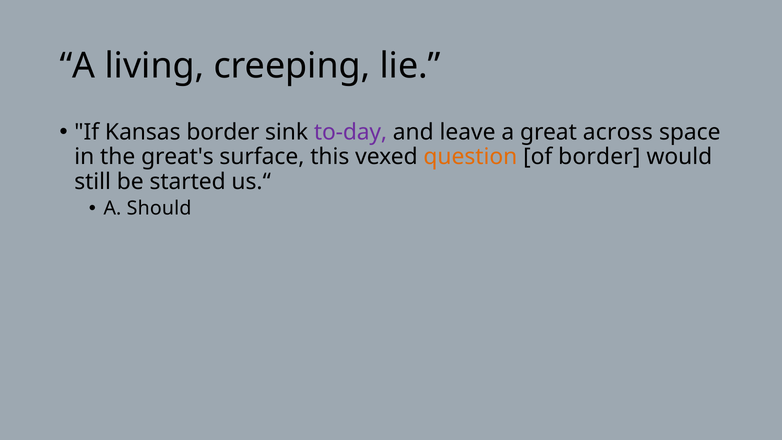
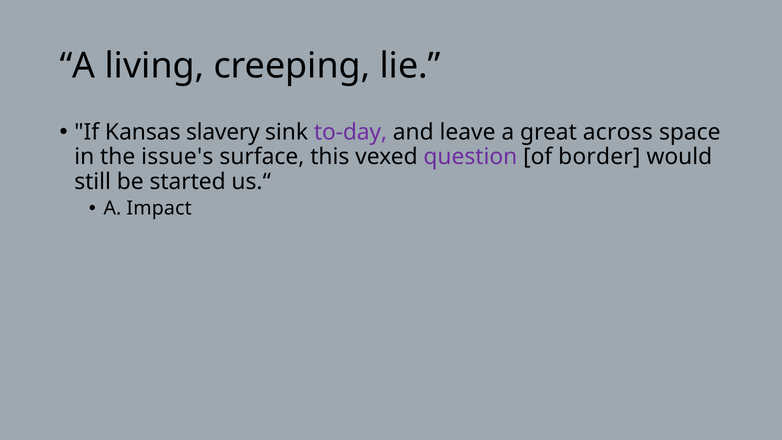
Kansas border: border -> slavery (223, 132)
great's: great's -> issue's (177, 157)
question colour: orange -> purple (470, 157)
Should: Should -> Impact (159, 208)
